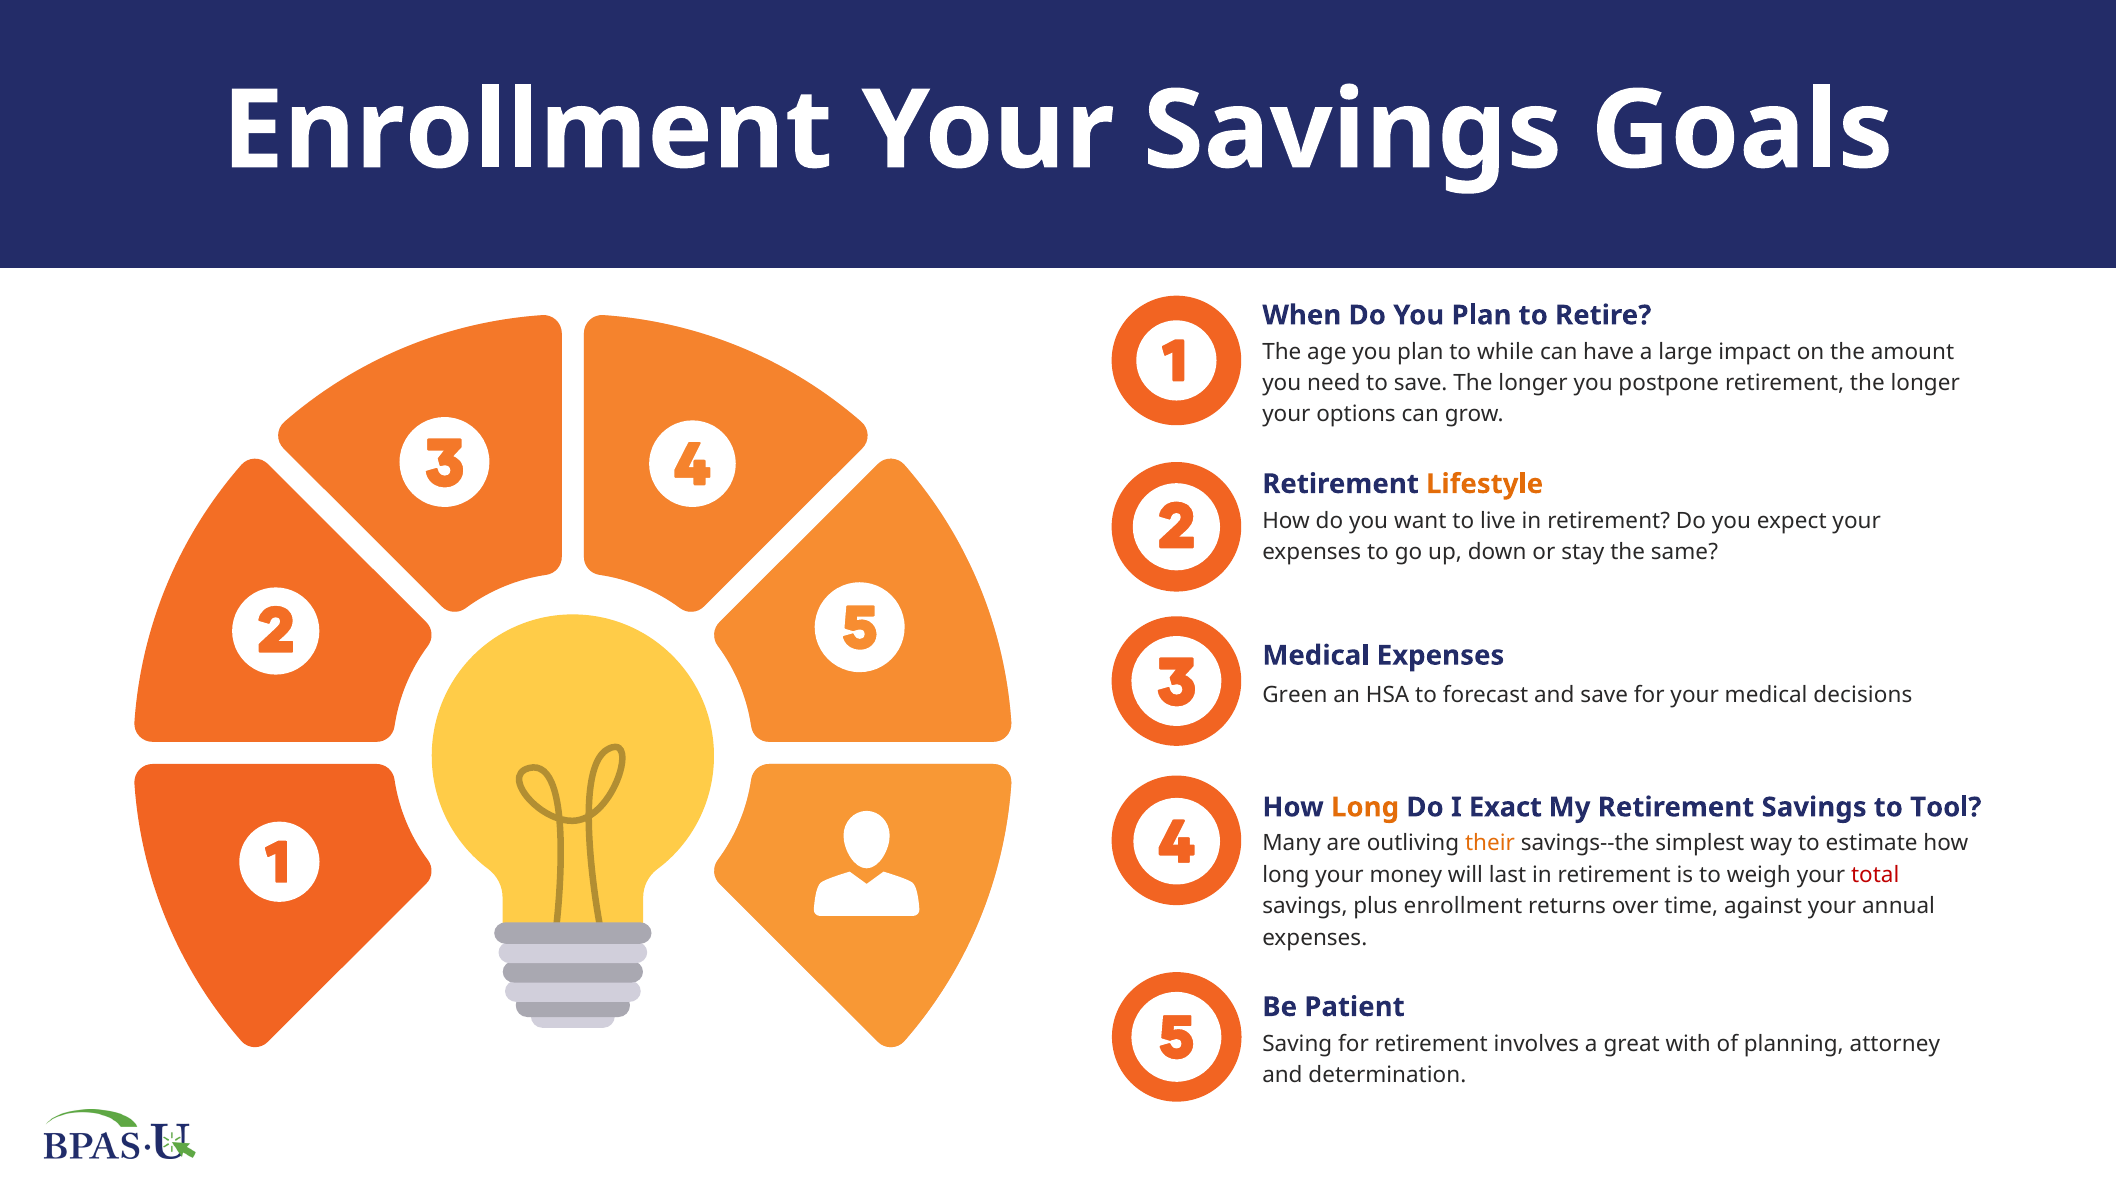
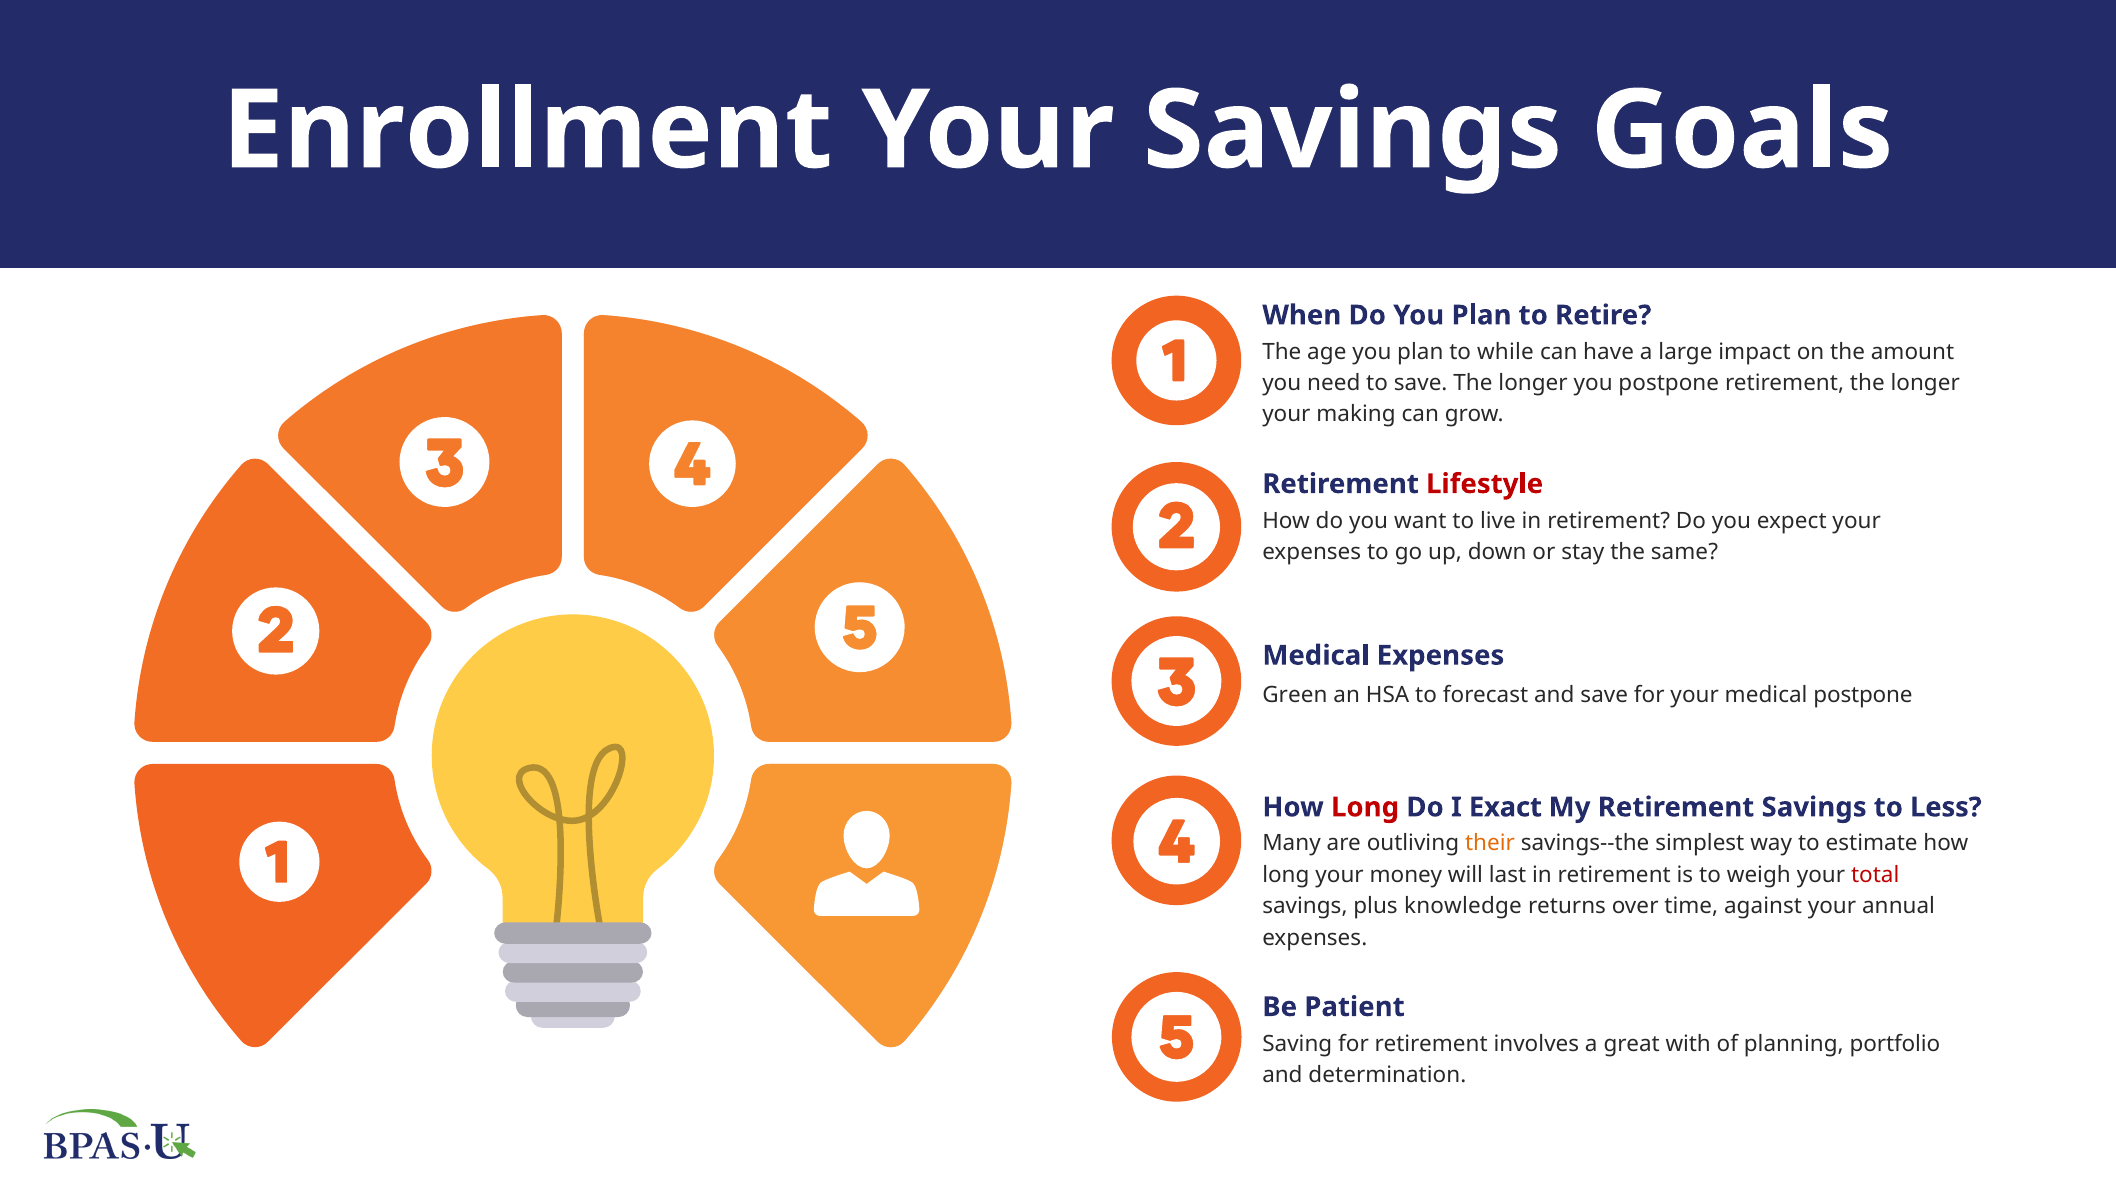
options: options -> making (1356, 415)
Lifestyle colour: orange -> red (1485, 484)
medical decisions: decisions -> postpone (1863, 695)
Long colour: orange -> red (1365, 808)
Tool: Tool -> Less (1946, 808)
plus enrollment: enrollment -> knowledge (1463, 906)
attorney: attorney -> portfolio (1895, 1044)
